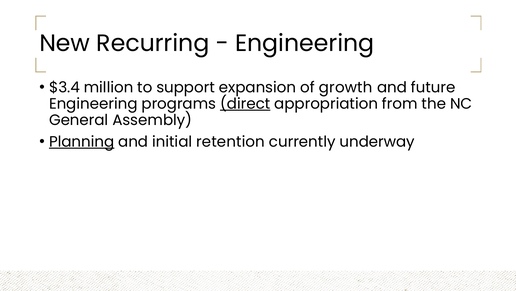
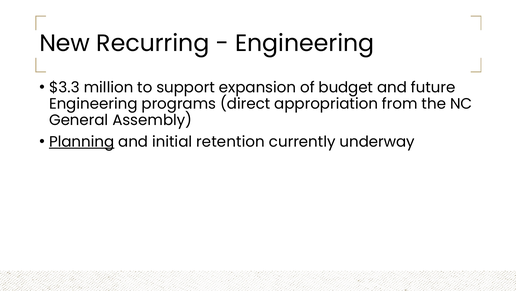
$3.4: $3.4 -> $3.3 (64, 87)
growth: growth -> budget (346, 87)
direct underline: present -> none (245, 103)
